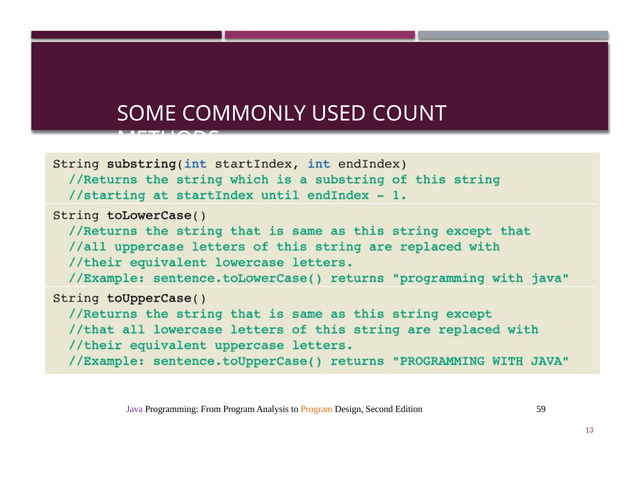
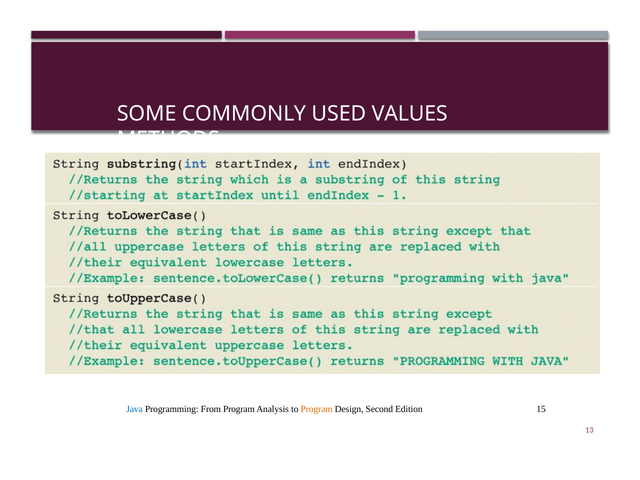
COUNT: COUNT -> VALUES (410, 114)
Java colour: purple -> blue (135, 409)
59: 59 -> 15 (541, 409)
